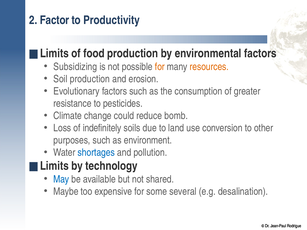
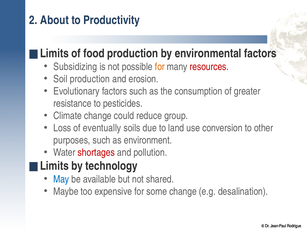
Factor: Factor -> About (54, 20)
resources colour: orange -> red (209, 67)
bomb: bomb -> group (176, 116)
indefinitely: indefinitely -> eventually (102, 128)
shortages colour: blue -> red (96, 153)
some several: several -> change (183, 192)
